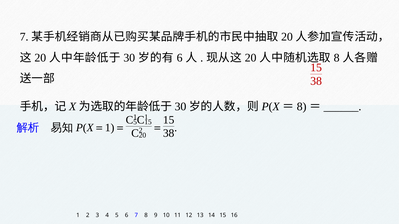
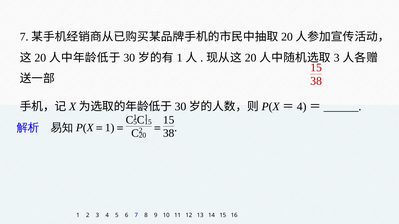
6: 6 -> 1 (180, 58)
8: 8 -> 3 (337, 58)
8: 8 -> 4 (302, 107)
